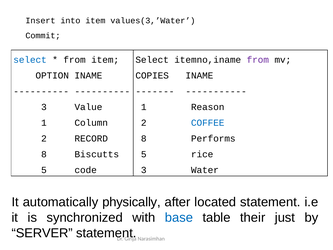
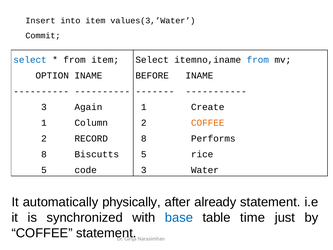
from colour: purple -> blue (258, 60)
COPIES: COPIES -> BEFORE (152, 76)
Value: Value -> Again (88, 107)
Reason: Reason -> Create (208, 107)
COFFEE colour: blue -> orange (208, 123)
located: located -> already (215, 202)
their: their -> time (253, 217)
SERVER: SERVER -> COFFEE (42, 233)
